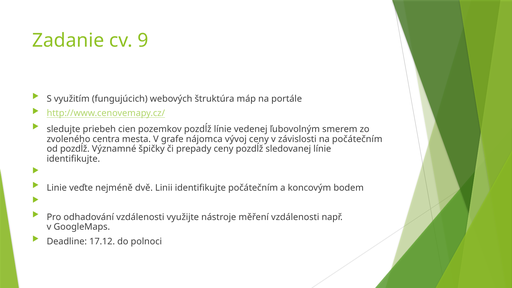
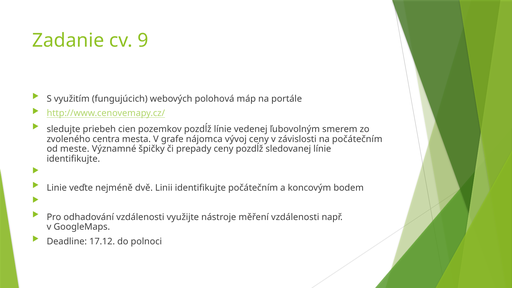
štruktúra: štruktúra -> polohová (215, 99)
od pozdĺž: pozdĺž -> meste (75, 149)
